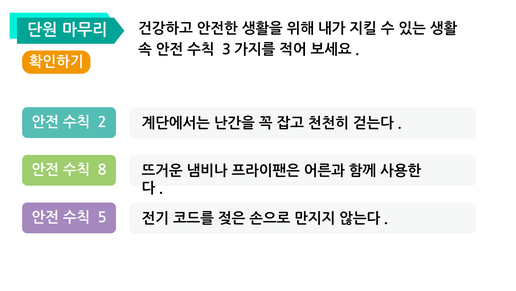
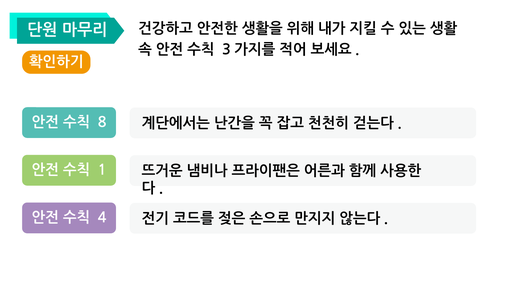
2: 2 -> 8 (102, 122)
8: 8 -> 1 (102, 170)
5: 5 -> 4 (102, 217)
